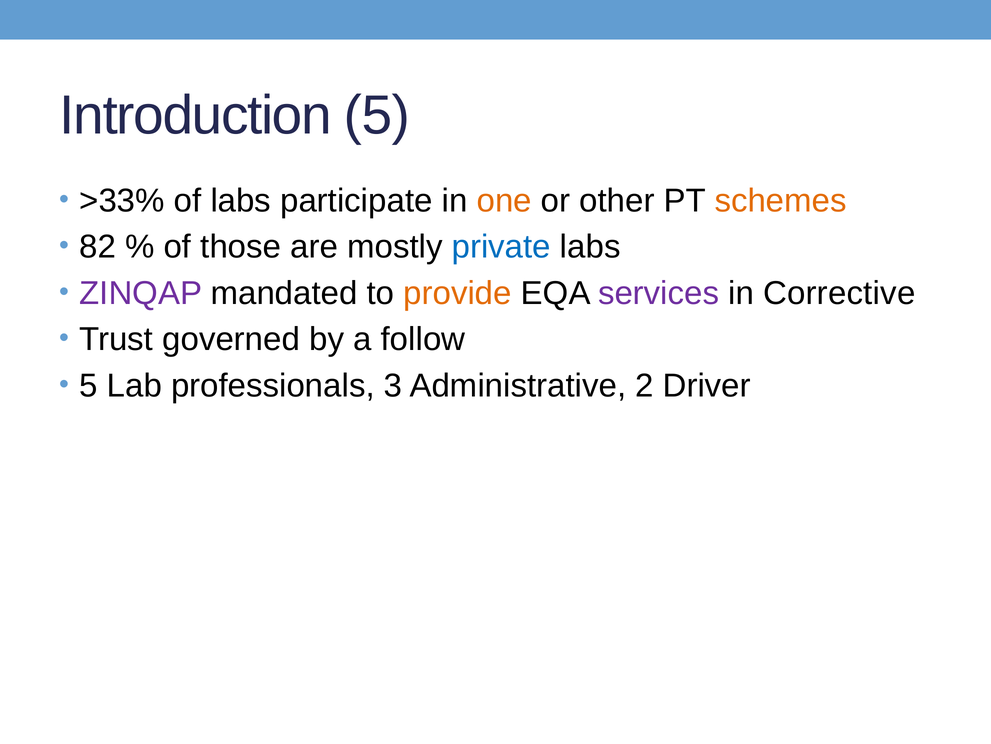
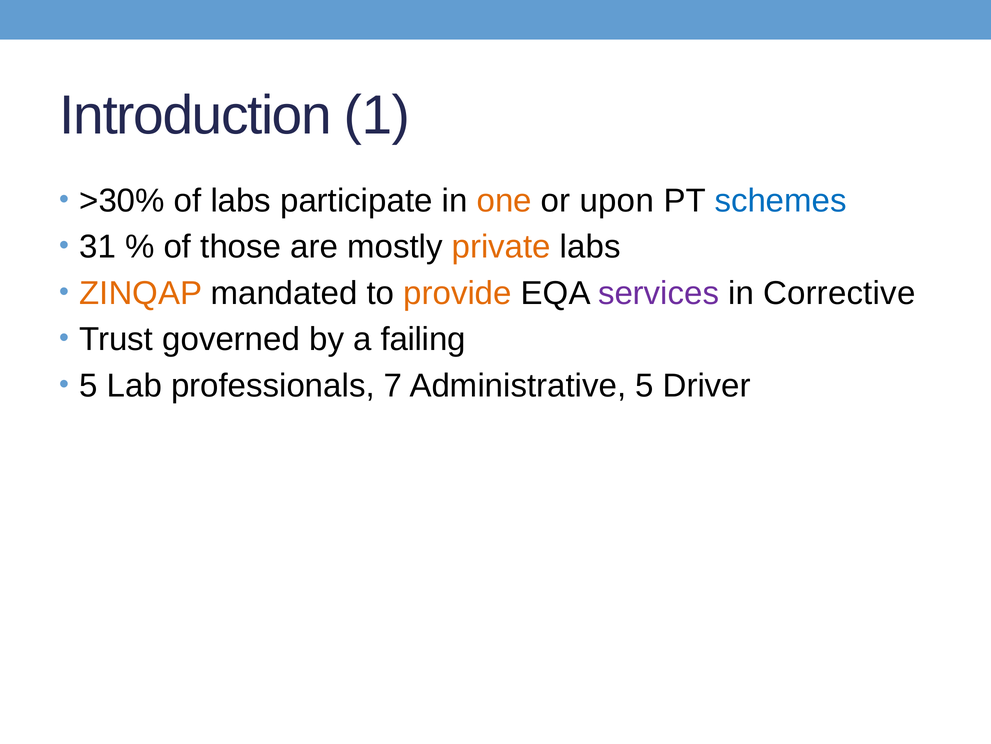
Introduction 5: 5 -> 1 (377, 115)
>33%: >33% -> >30% (122, 201)
other: other -> upon (617, 201)
schemes colour: orange -> blue (781, 201)
82: 82 -> 31 (98, 247)
private colour: blue -> orange (501, 247)
ZINQAP colour: purple -> orange (141, 293)
follow: follow -> failing (423, 339)
3: 3 -> 7 (393, 385)
Administrative 2: 2 -> 5 (645, 385)
